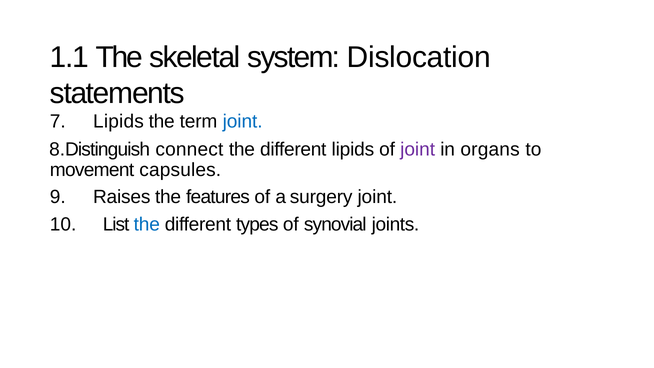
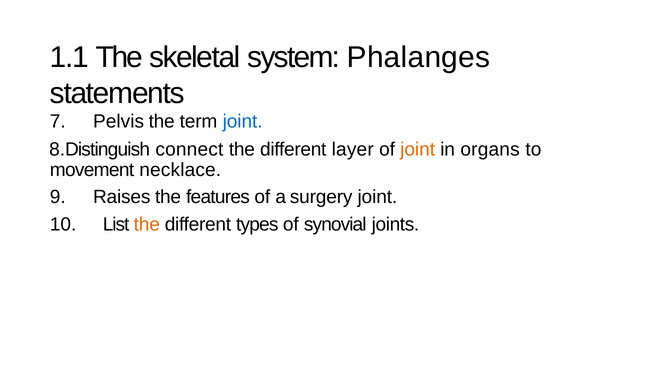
Dislocation: Dislocation -> Phalanges (419, 57)
Lipids: Lipids -> Pelvis (119, 122)
different lipids: lipids -> layer (353, 149)
joint colour: purple -> orange (418, 149)
capsules: capsules -> necklace (180, 170)
the colour: blue -> orange (147, 224)
